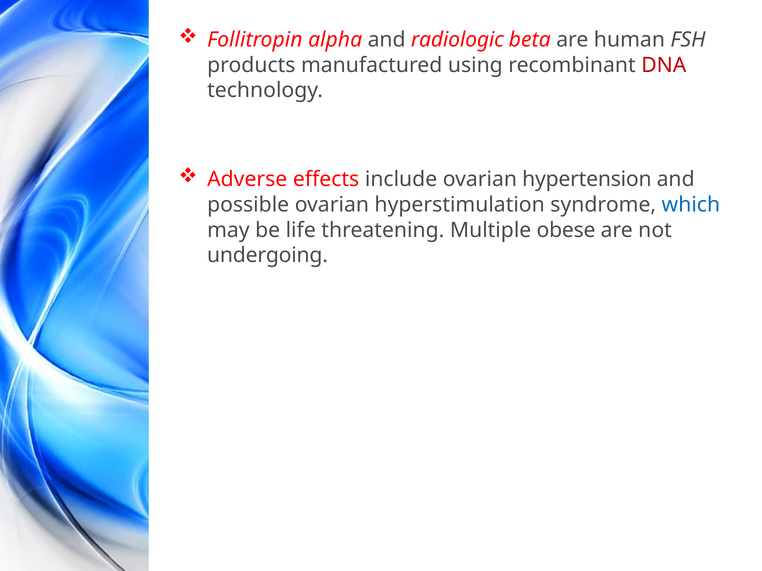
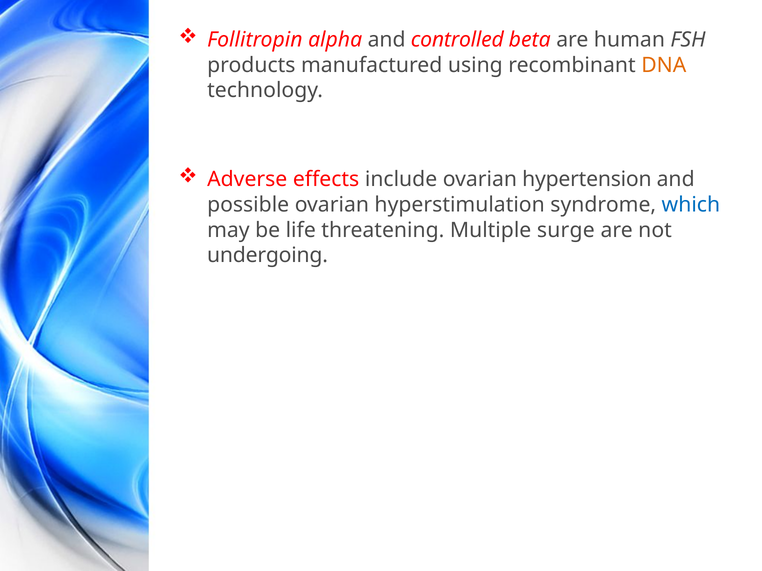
radiologic: radiologic -> controlled (457, 40)
DNA colour: red -> orange (664, 65)
obese: obese -> surge (566, 230)
